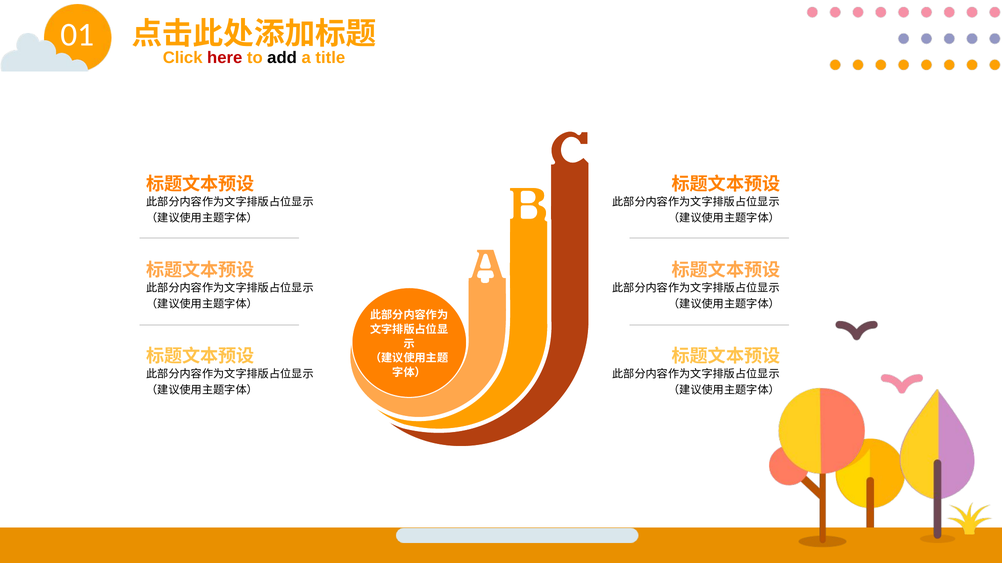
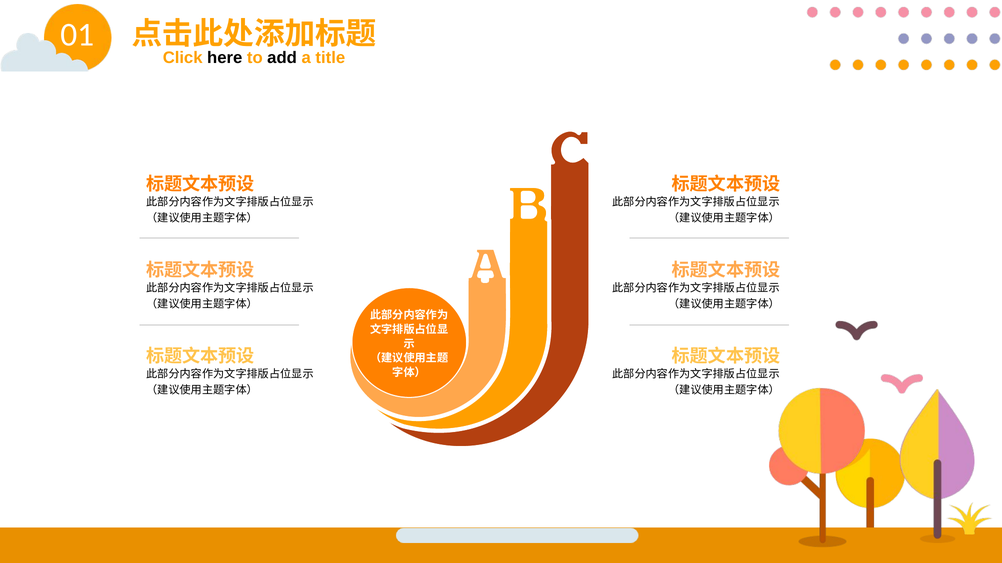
here colour: red -> black (225, 58)
